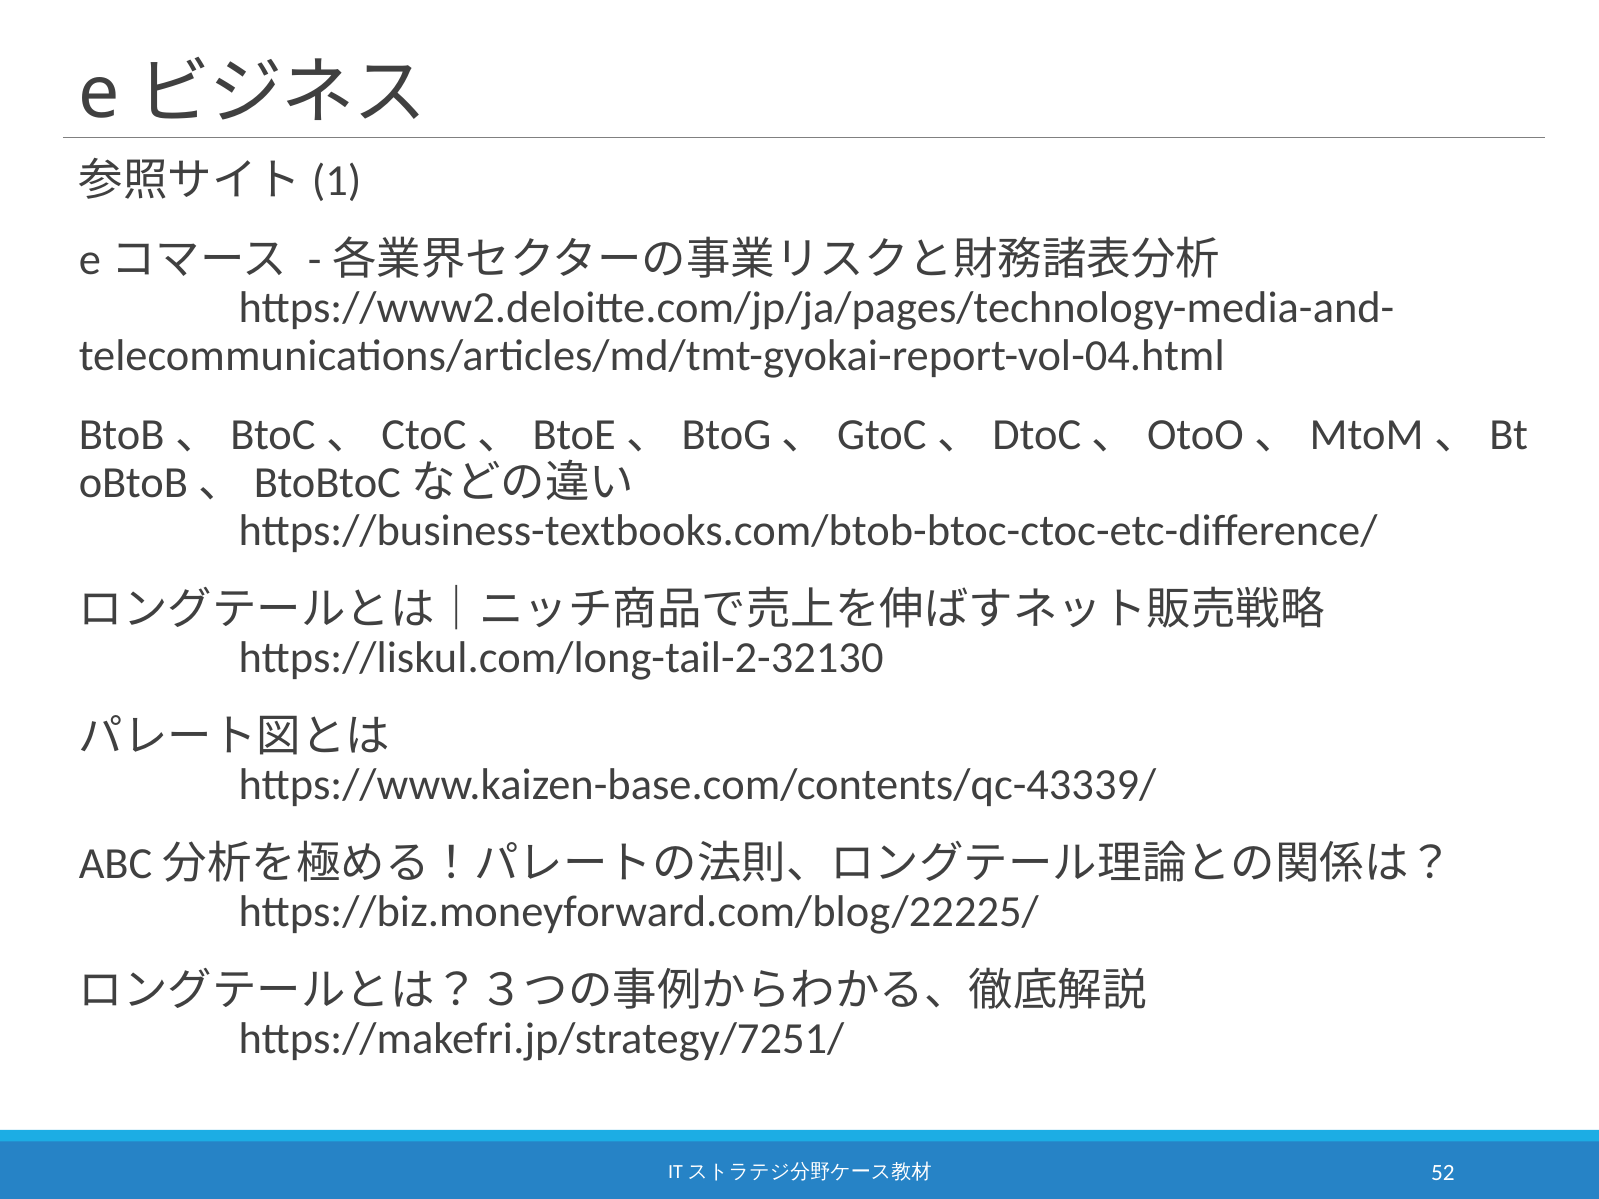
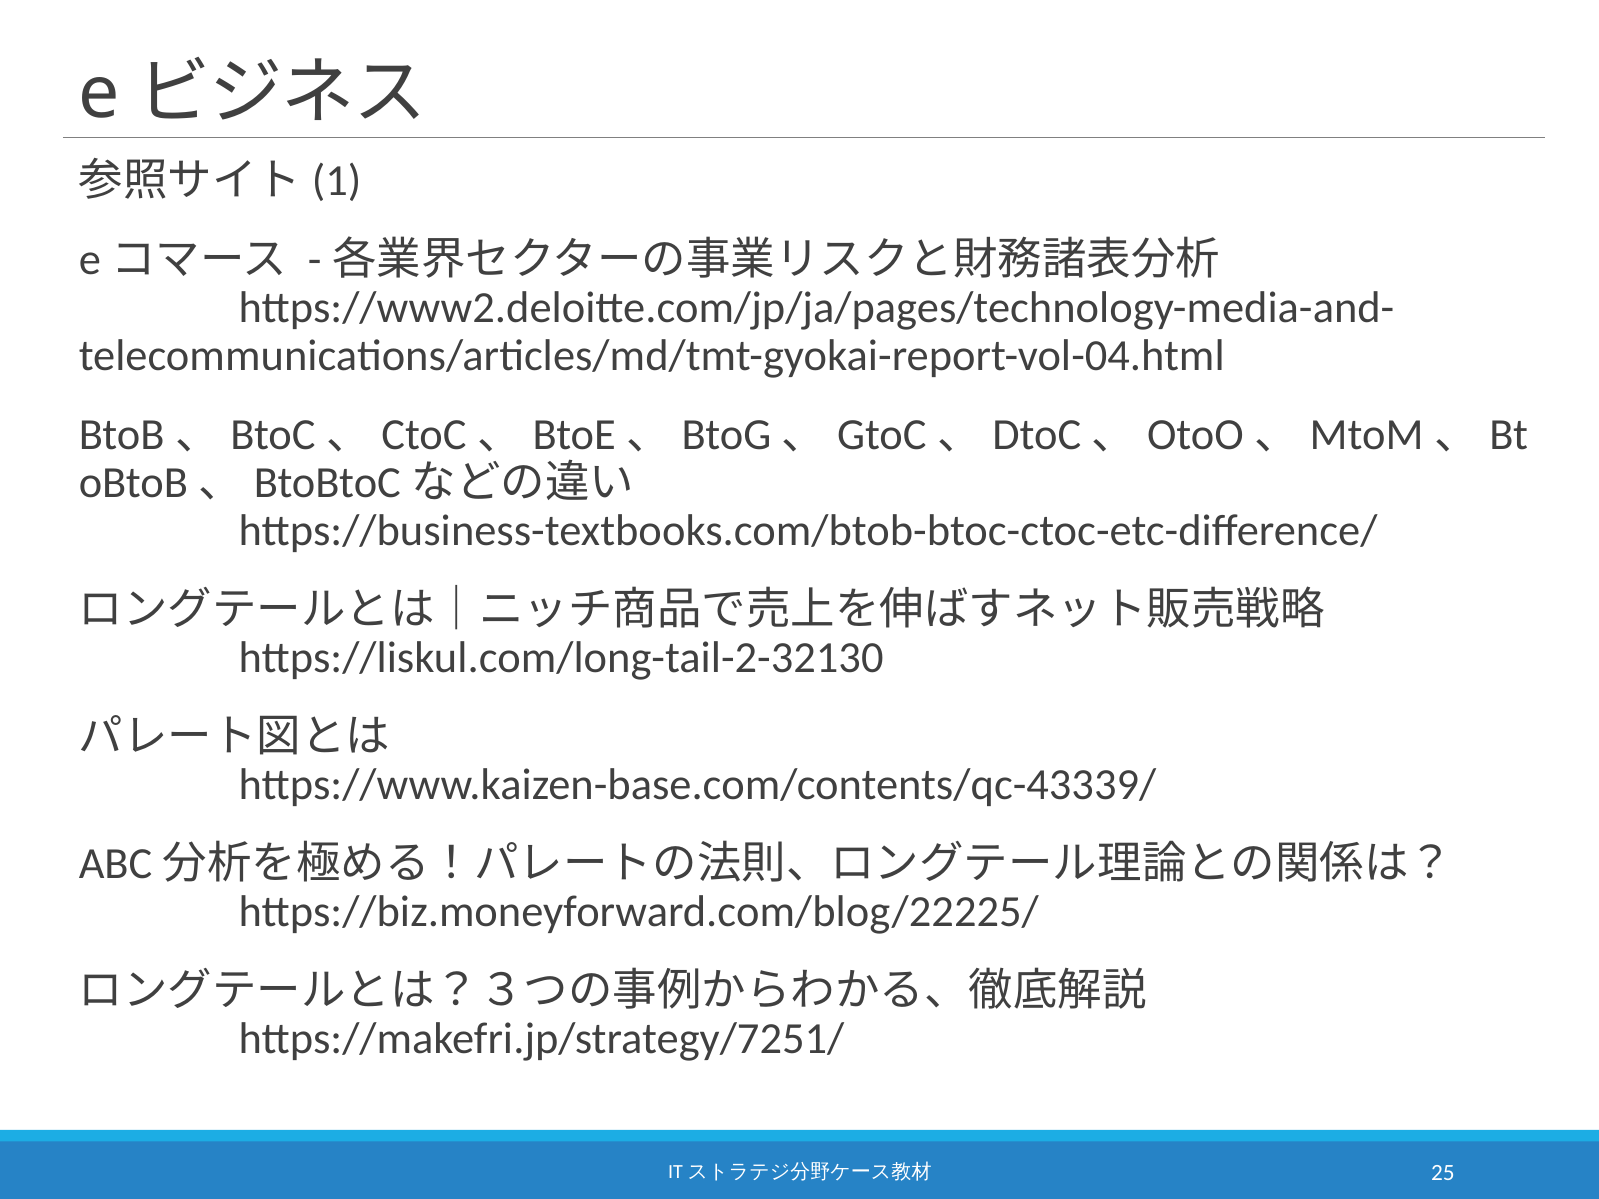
52: 52 -> 25 (1443, 1173)
